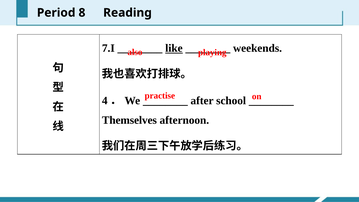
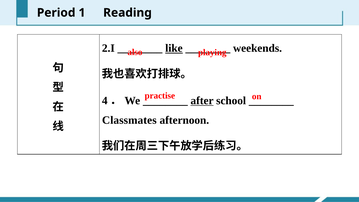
8: 8 -> 1 (82, 13)
7.I: 7.I -> 2.I (108, 48)
after underline: none -> present (202, 101)
Themselves: Themselves -> Classmates (129, 120)
